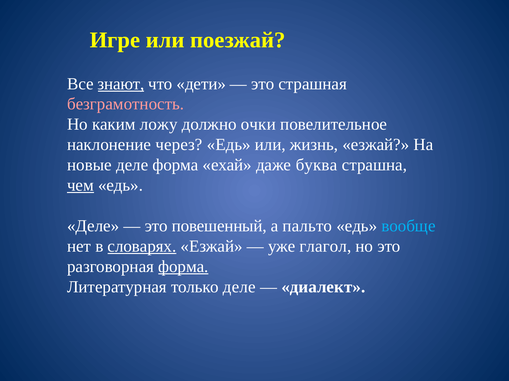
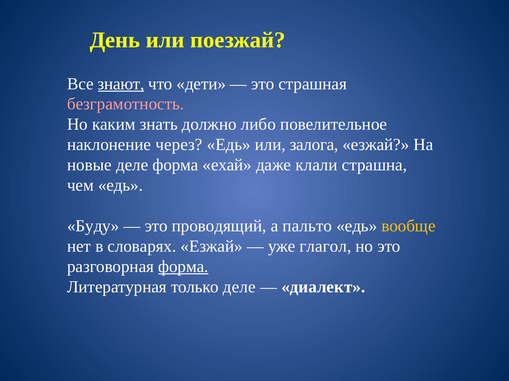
Игре: Игре -> День (115, 40)
ложу: ложу -> знать (159, 125)
очки: очки -> либо (258, 125)
жизнь: жизнь -> залога (314, 145)
буква: буква -> клали (317, 165)
чем underline: present -> none (80, 186)
Деле: Деле -> Буду (93, 226)
повешенный: повешенный -> проводящий (219, 226)
вообще colour: light blue -> yellow (409, 226)
словарях underline: present -> none (142, 247)
